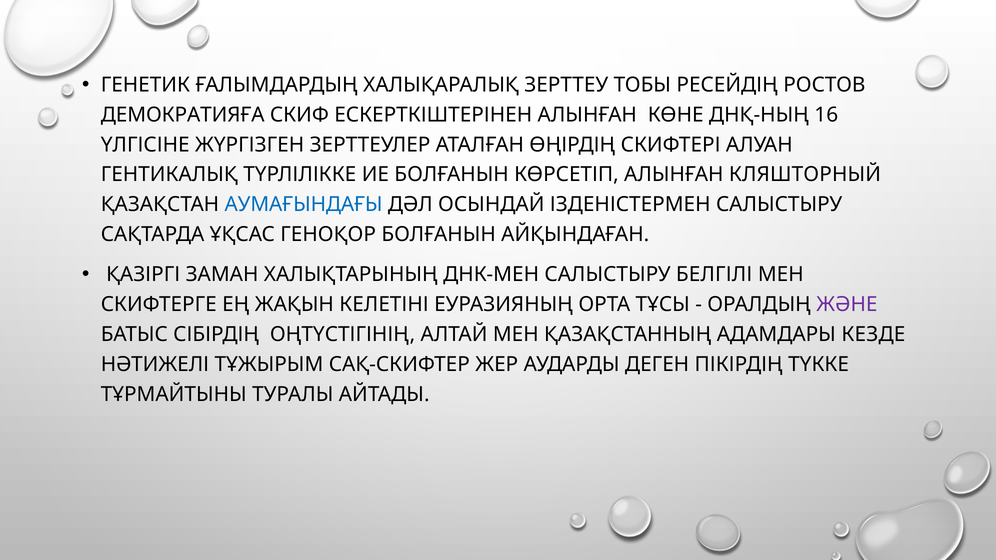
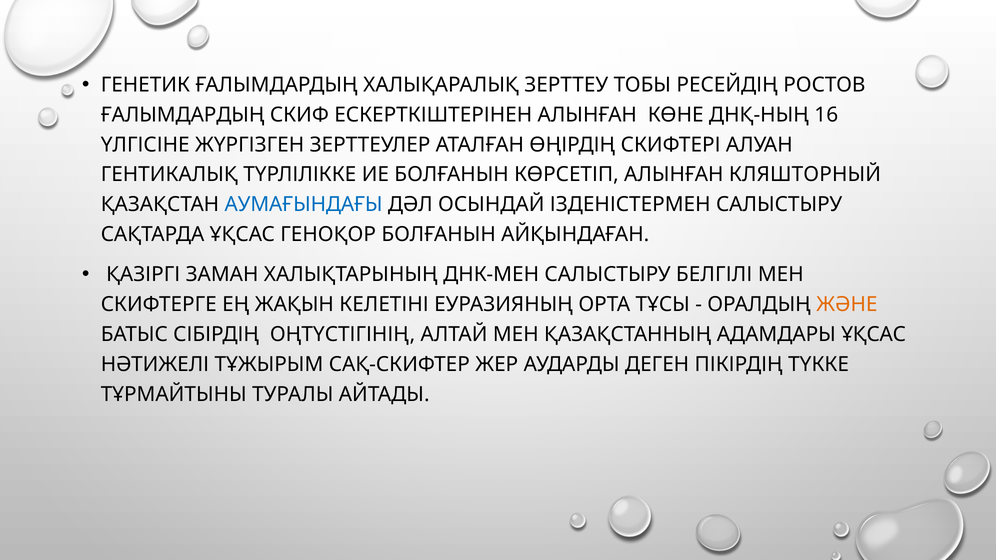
ДЕМОКРАТИЯҒА: ДЕМОКРАТИЯҒА -> ҒАЛЫМДАРДЫҢ (183, 115)
ЖӘНЕ colour: purple -> orange (847, 305)
АДАМДАРЫ КЕЗДЕ: КЕЗДЕ -> ҰҚСАС (874, 335)
